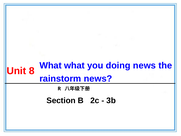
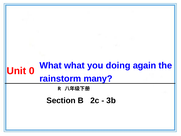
doing news: news -> again (145, 65)
8: 8 -> 0 (32, 71)
rainstorm news: news -> many (98, 78)
